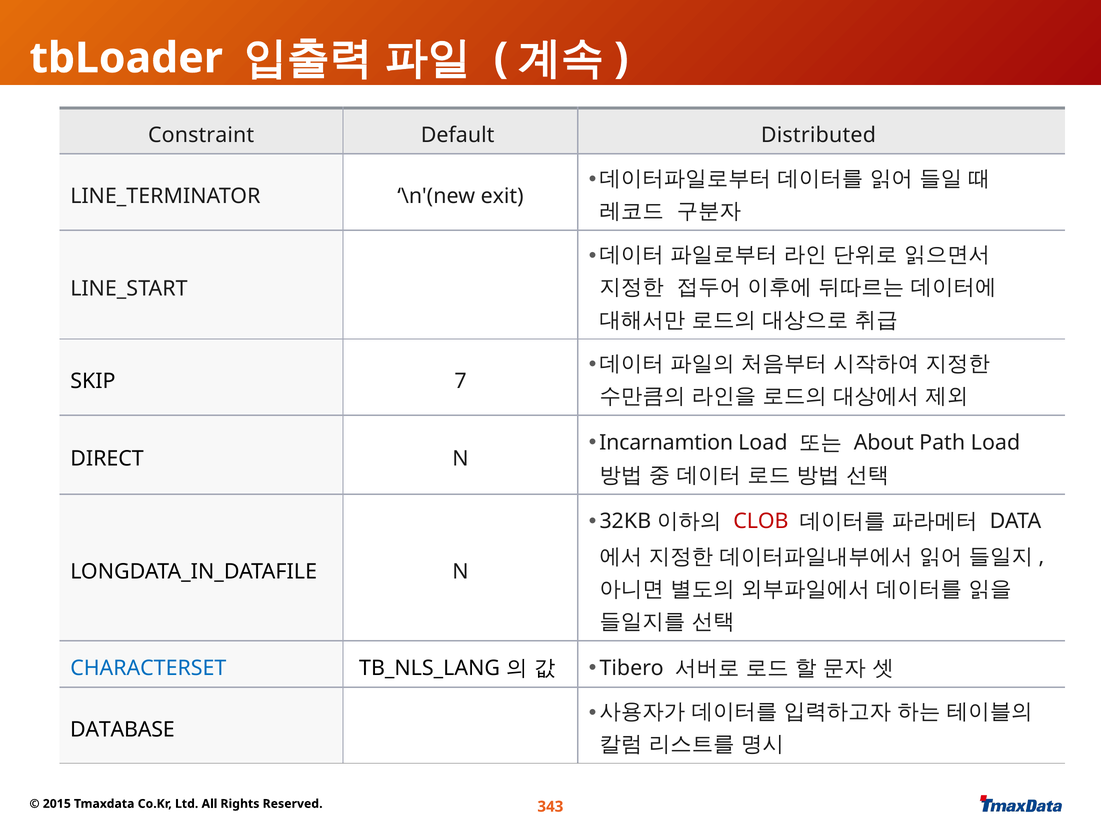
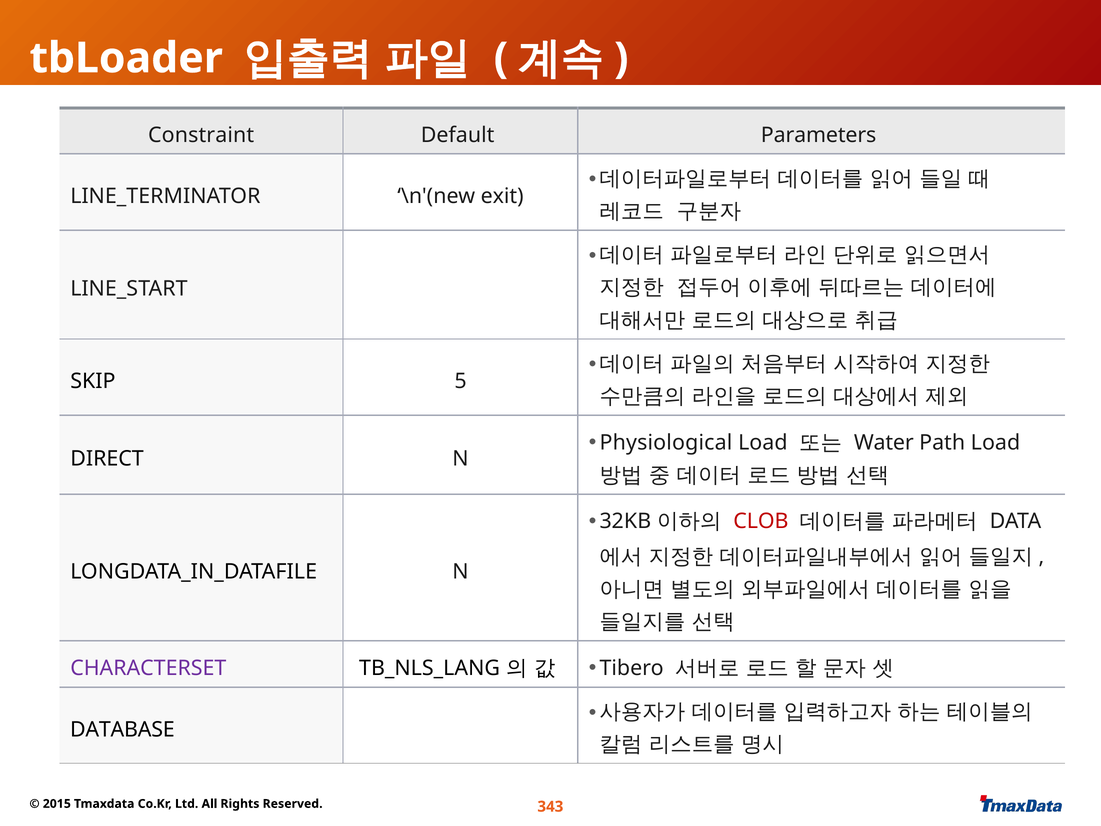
Distributed: Distributed -> Parameters (819, 135)
7: 7 -> 5 (461, 381)
Incarnamtion: Incarnamtion -> Physiological (666, 442)
About: About -> Water (884, 442)
CHARACTERSET colour: blue -> purple (148, 668)
